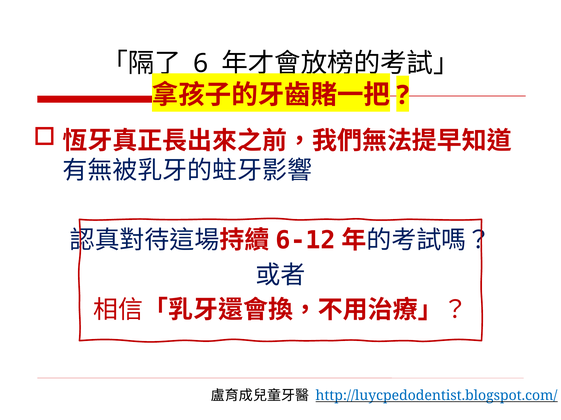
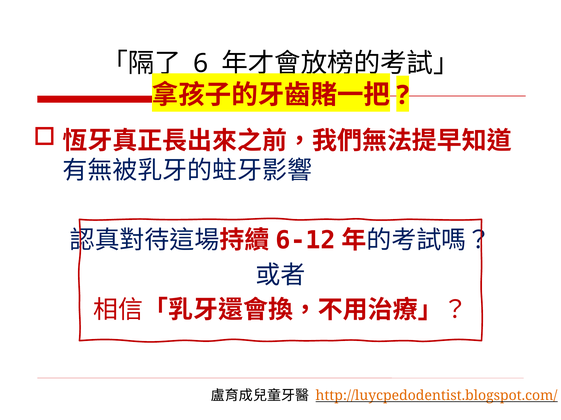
http://luycpedodentist.blogspot.com/ colour: blue -> orange (436, 396)
